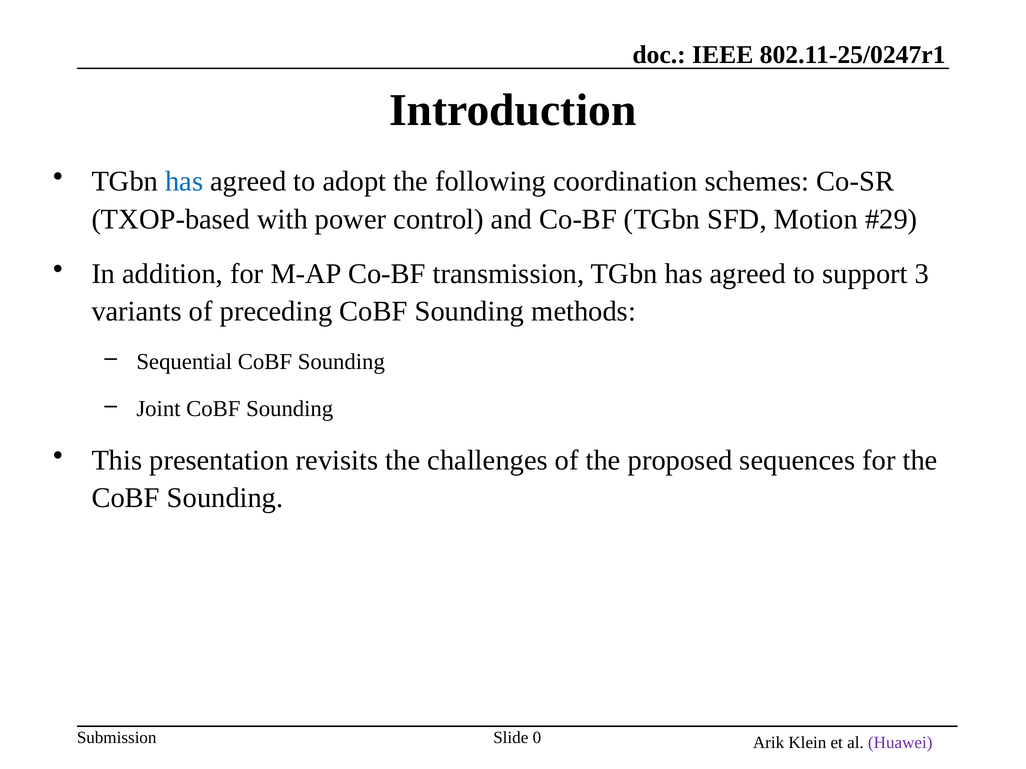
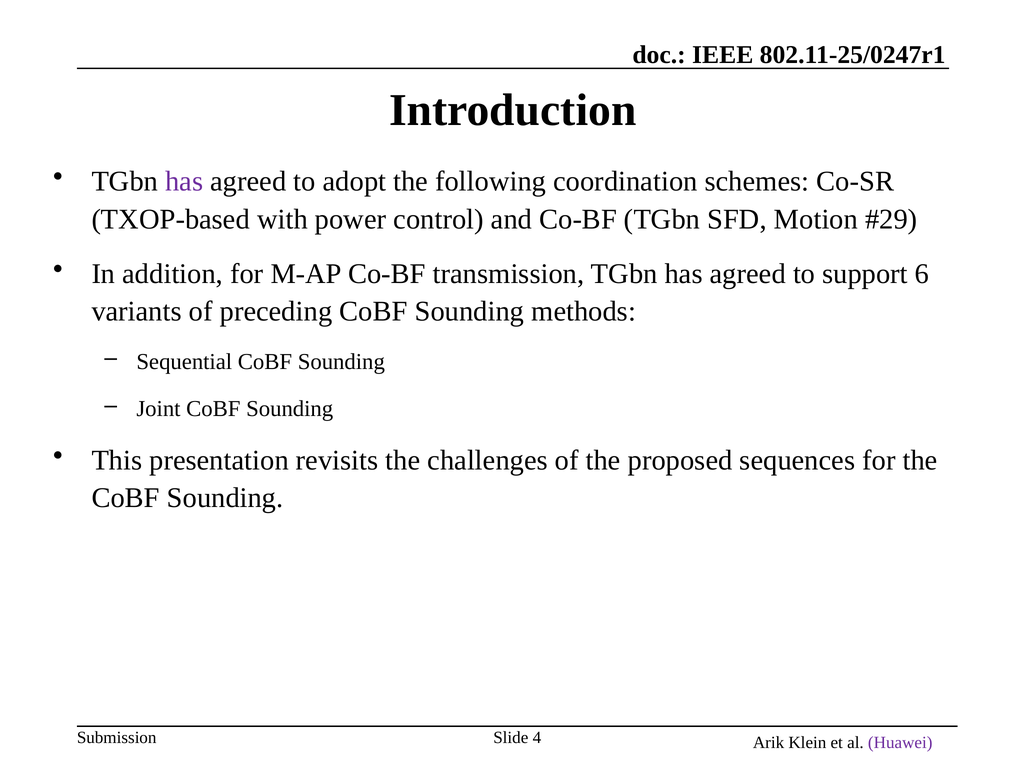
has colour: blue -> purple (184, 182)
3: 3 -> 6 (922, 274)
0: 0 -> 4 (537, 738)
